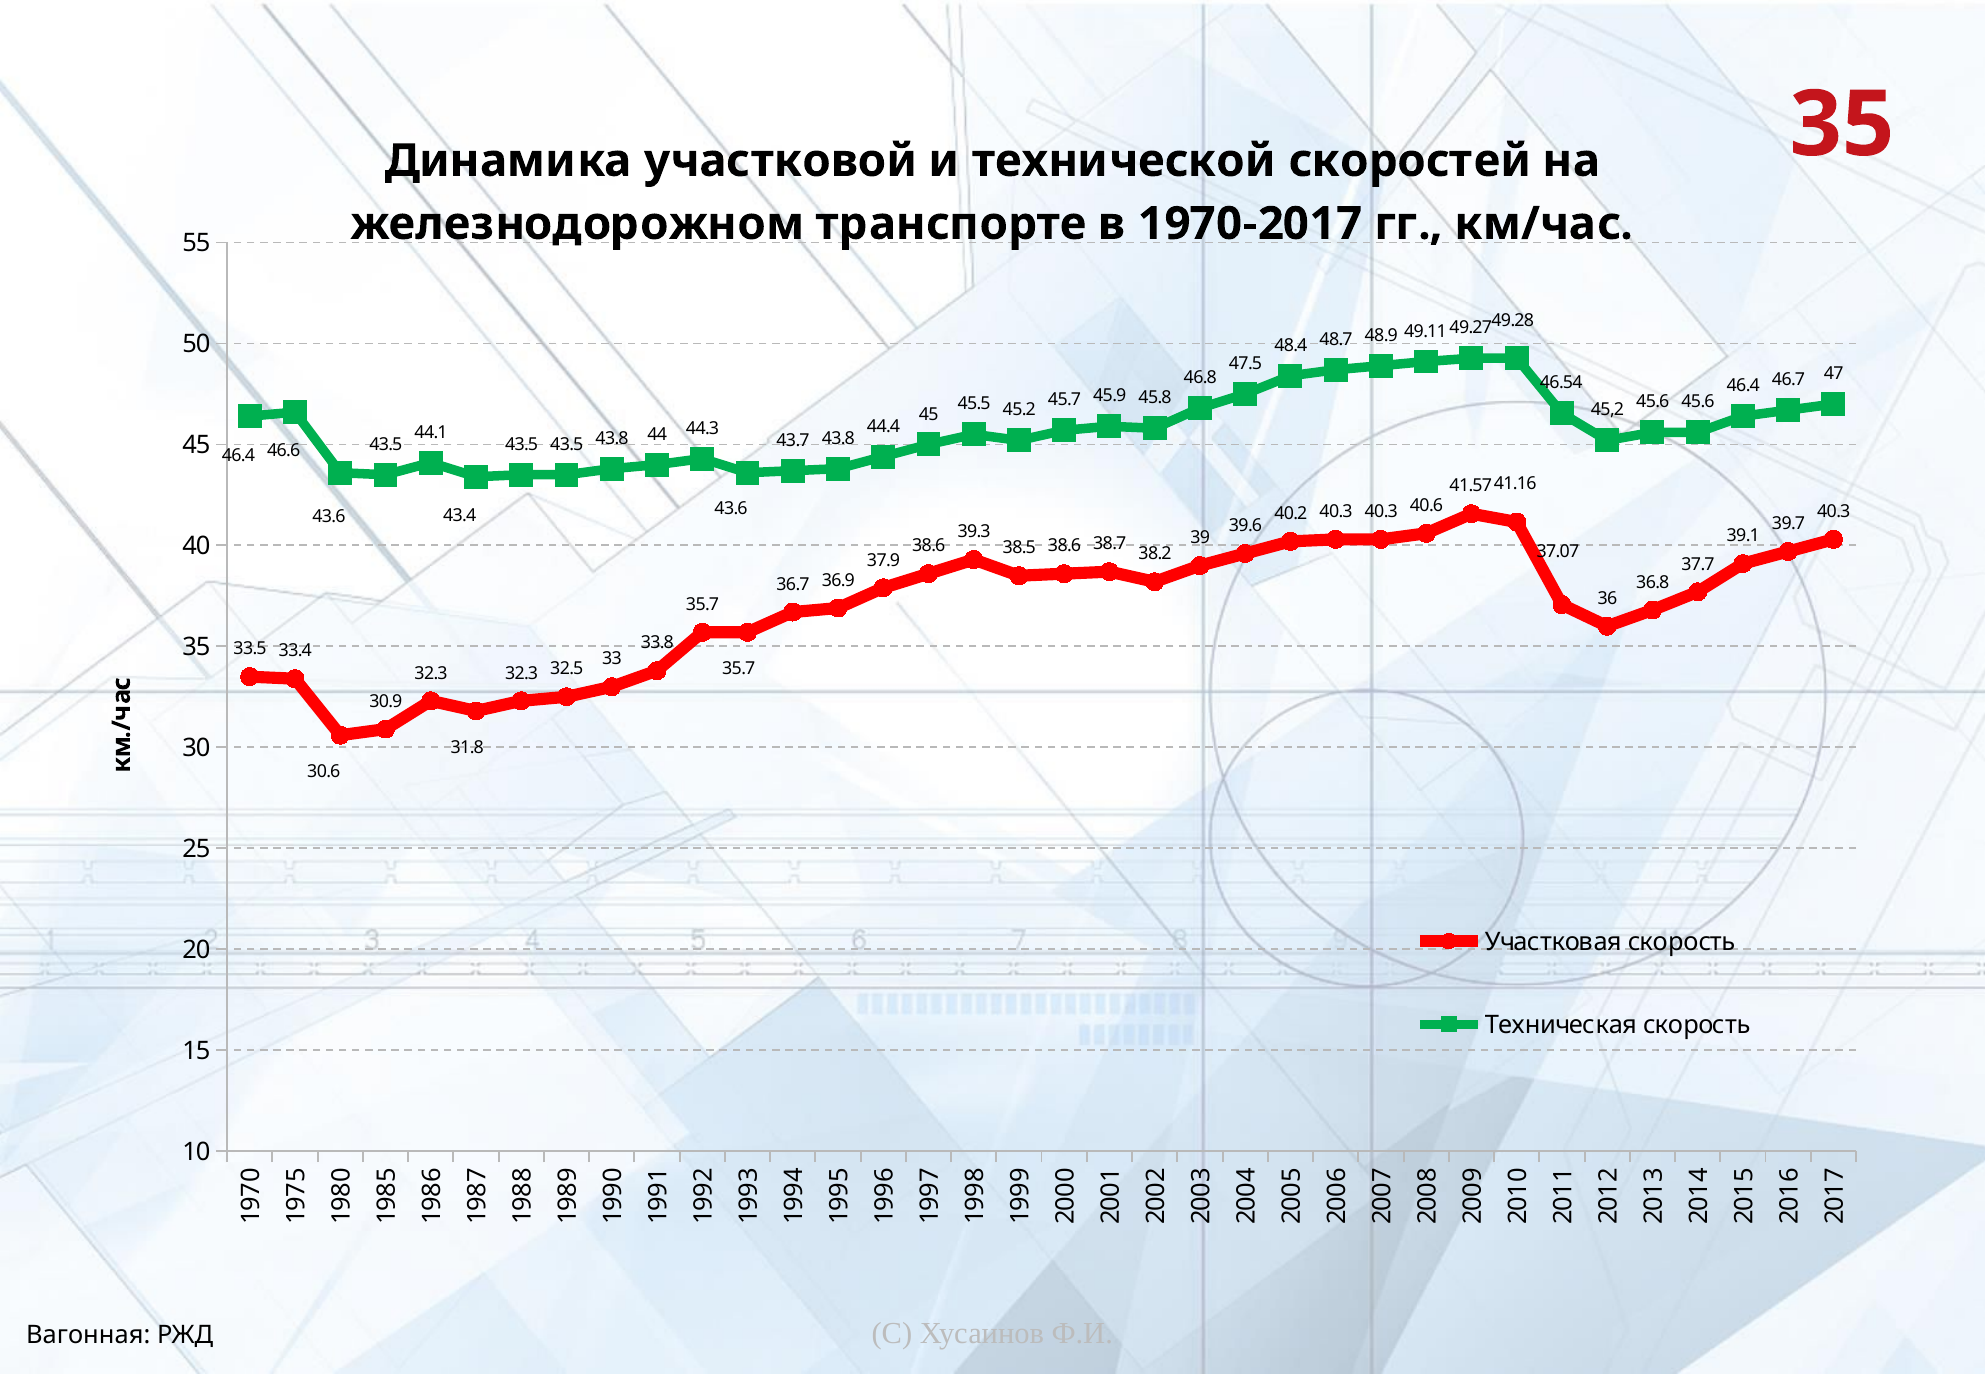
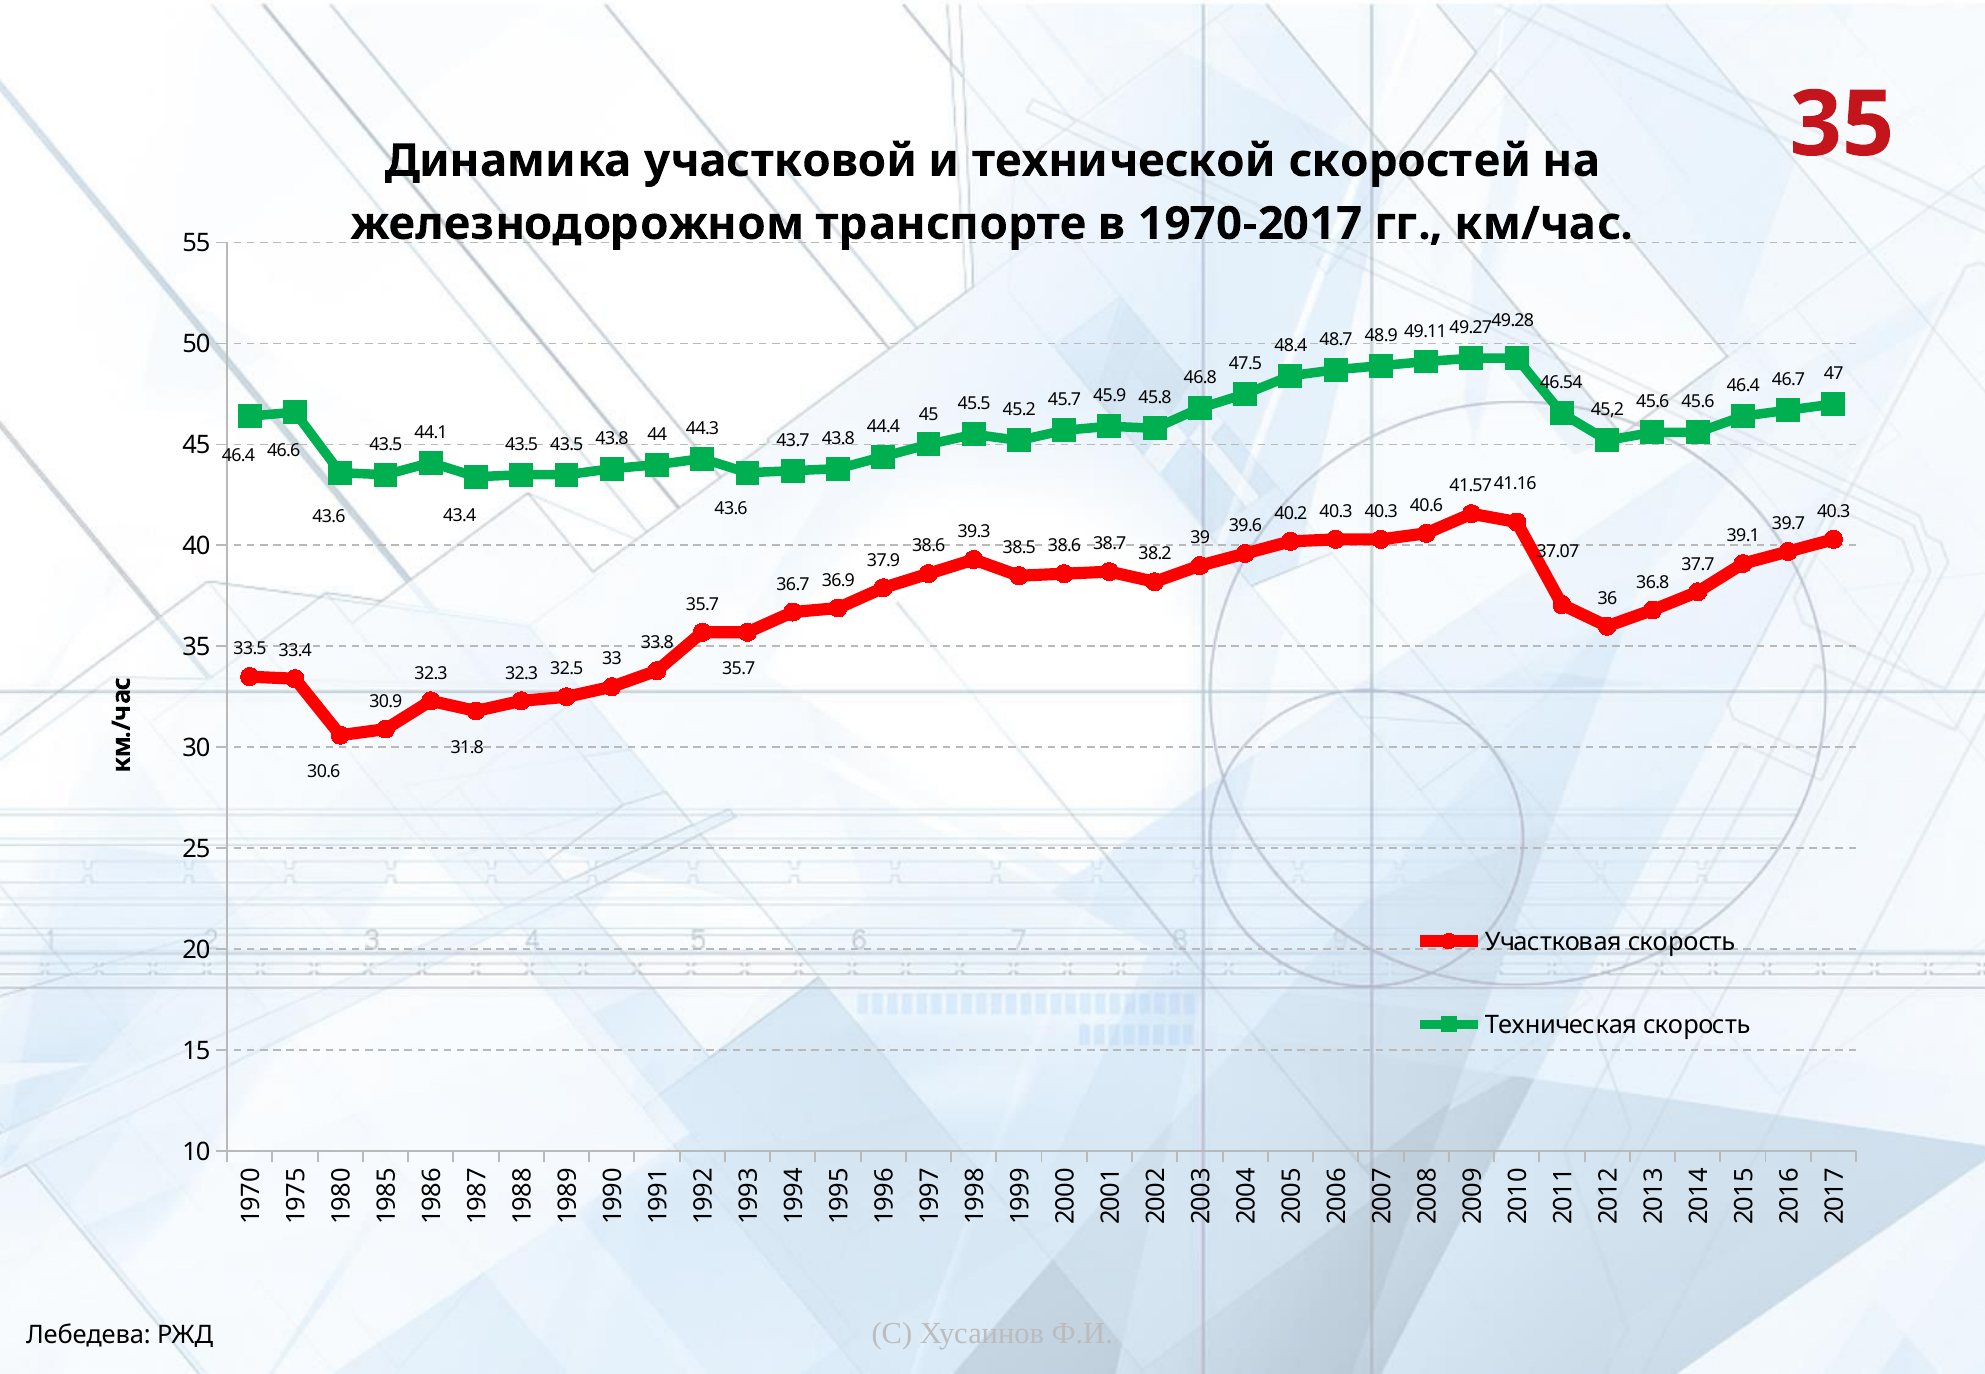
Вагонная: Вагонная -> Лебедева (88, 1336)
